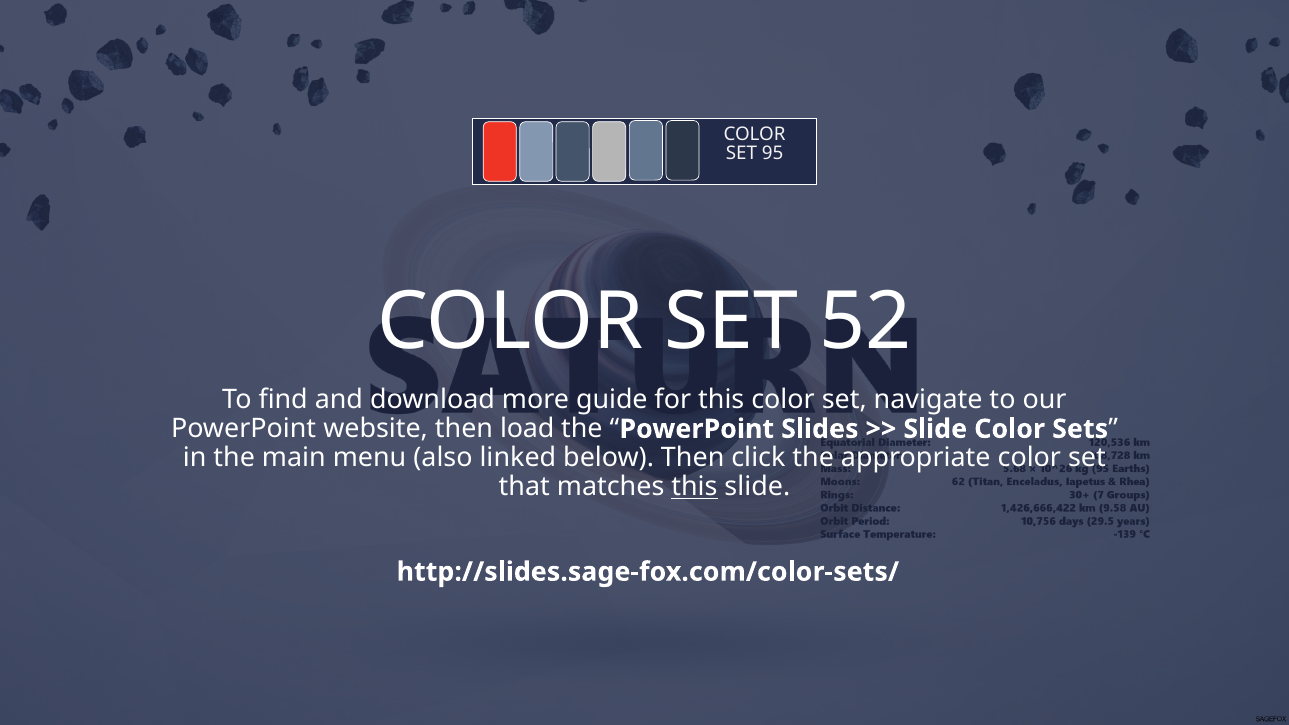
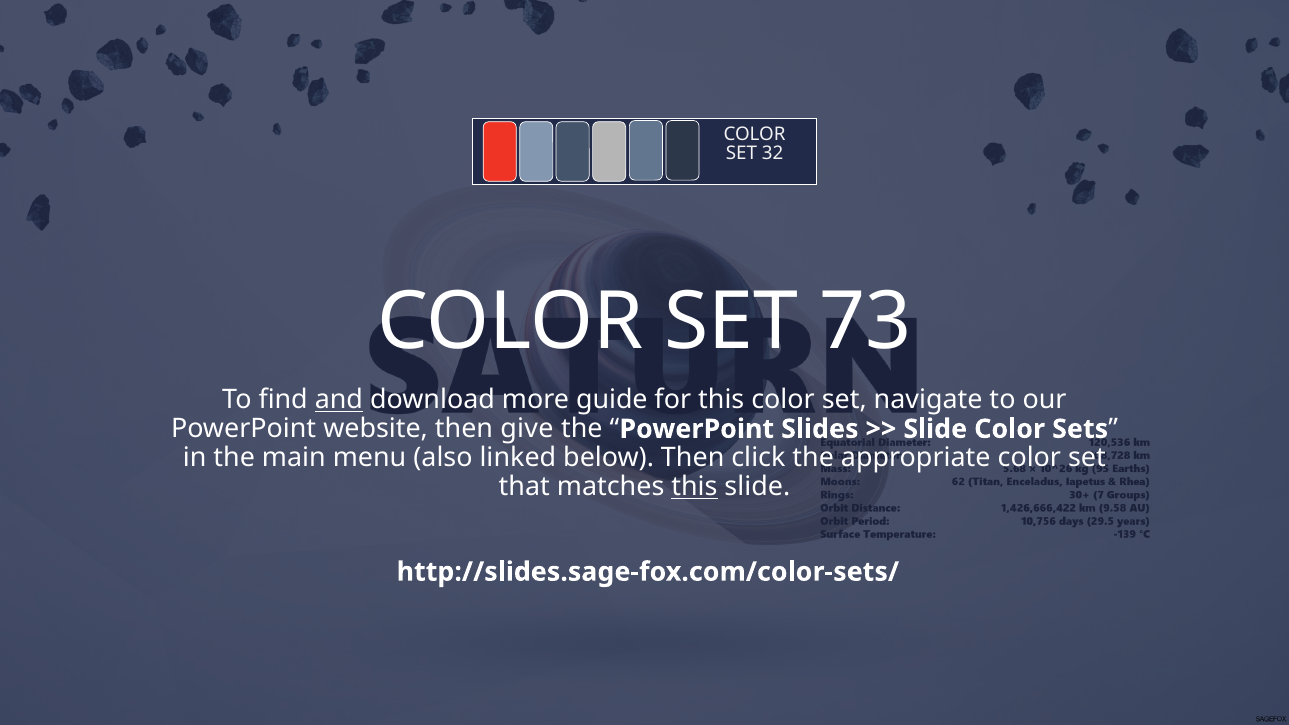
95: 95 -> 32 (773, 153)
52: 52 -> 73 (865, 322)
and underline: none -> present (339, 400)
load: load -> give (527, 429)
